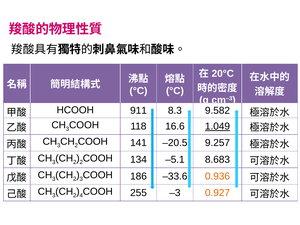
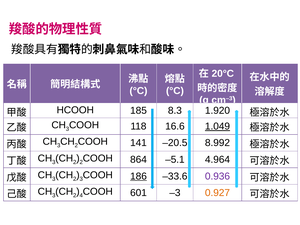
911: 911 -> 185 (138, 110)
9.582: 9.582 -> 1.920 (217, 110)
9.257: 9.257 -> 8.992 (217, 143)
134: 134 -> 864 (138, 160)
8.683: 8.683 -> 4.964 (217, 160)
186 underline: none -> present (138, 176)
0.936 colour: orange -> purple (217, 176)
255: 255 -> 601 (138, 193)
